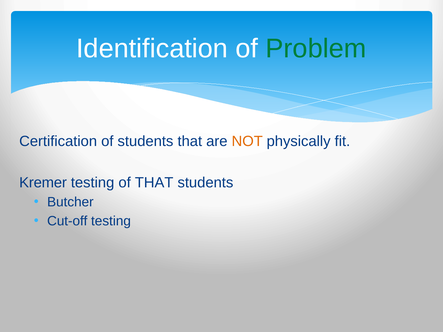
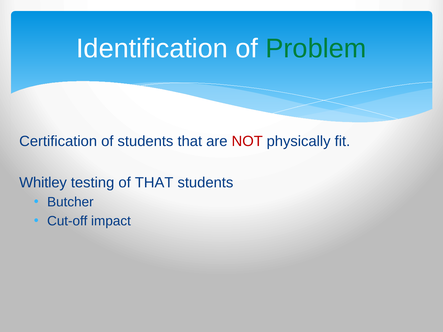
NOT colour: orange -> red (247, 141)
Kremer: Kremer -> Whitley (43, 183)
Cut-off testing: testing -> impact (111, 221)
